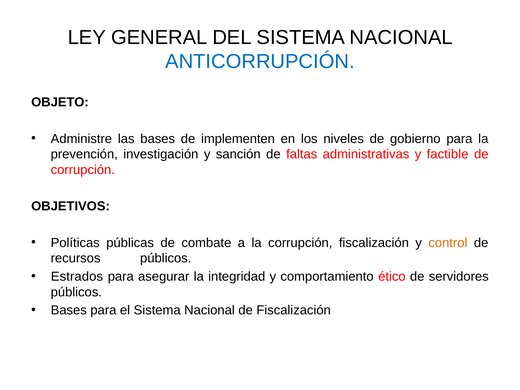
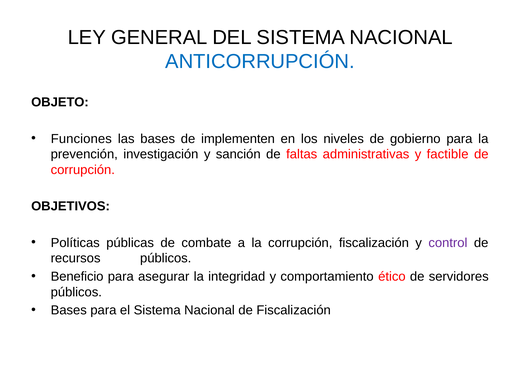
Administre: Administre -> Funciones (81, 139)
control colour: orange -> purple (448, 243)
Estrados: Estrados -> Beneficio (77, 277)
